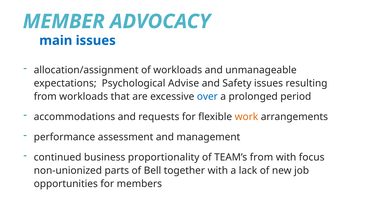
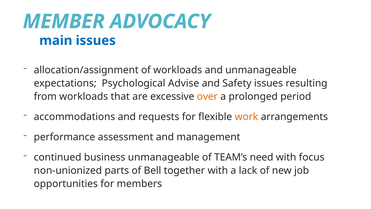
over colour: blue -> orange (207, 96)
business proportionality: proportionality -> unmanageable (164, 157)
TEAM’s from: from -> need (262, 157)
